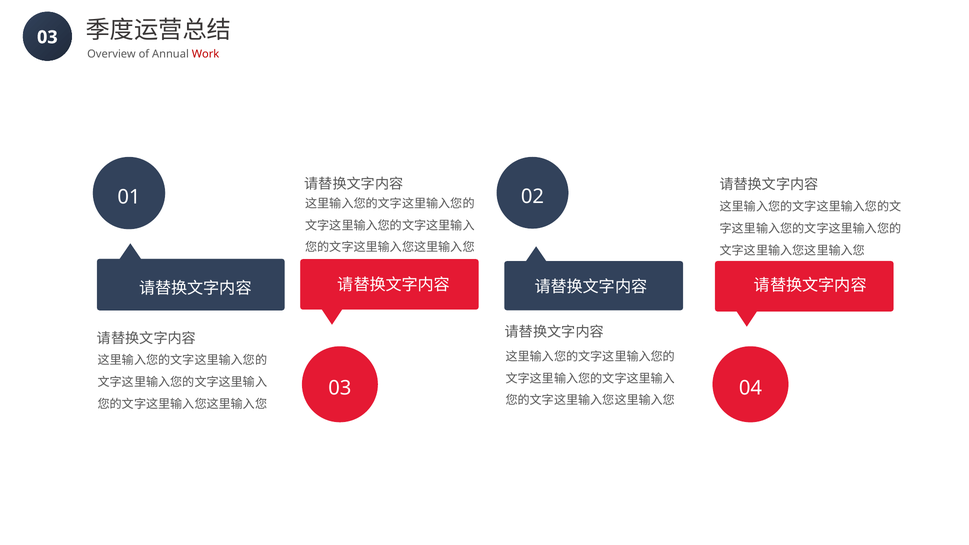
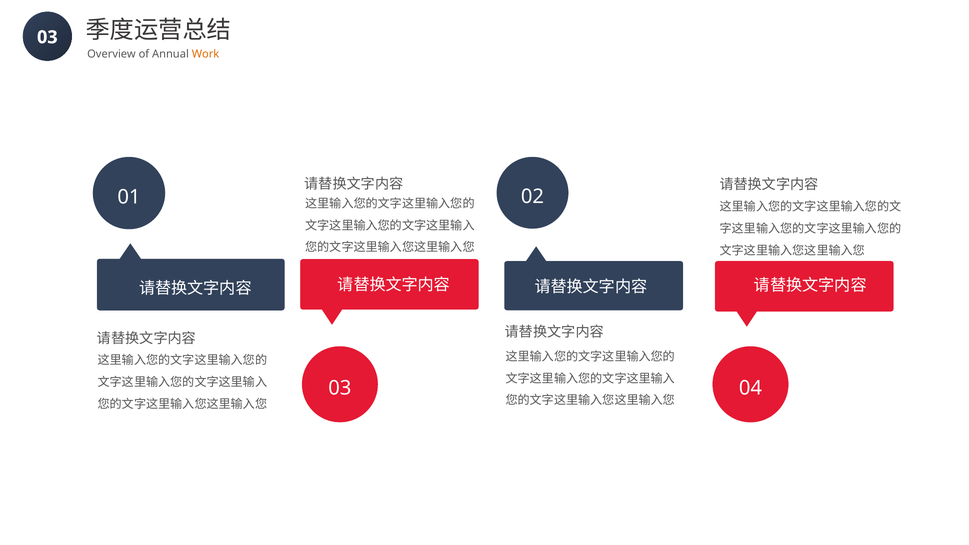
Work colour: red -> orange (206, 54)
